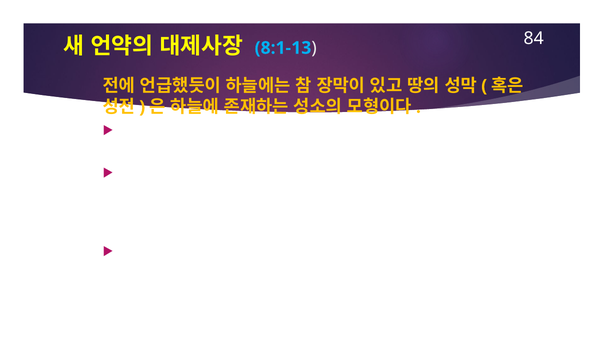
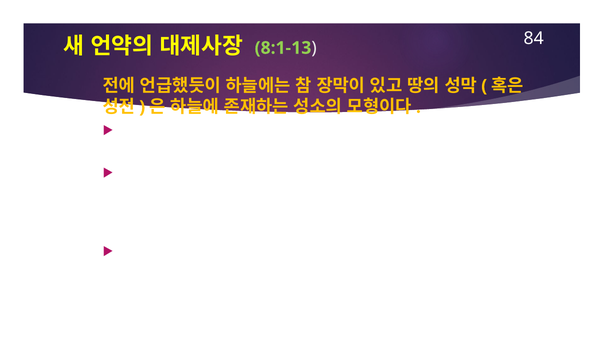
8:1-13 colour: light blue -> light green (283, 48)
